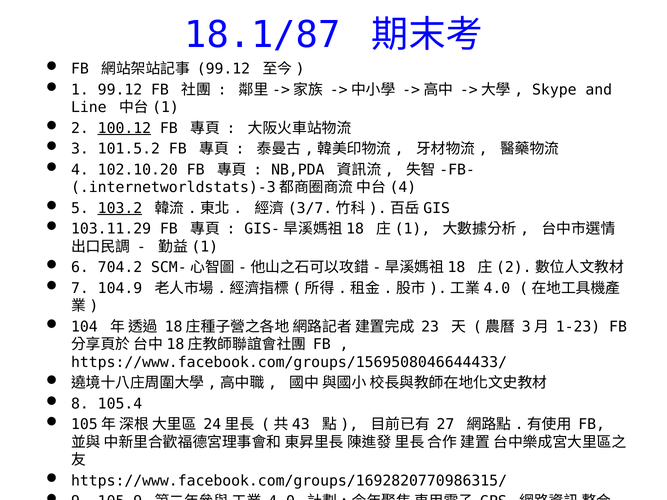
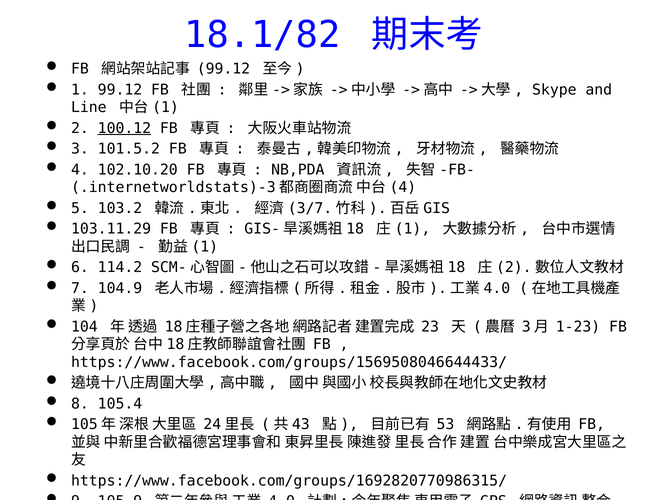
18.1/87: 18.1/87 -> 18.1/82 (262, 35)
103.2 underline: present -> none (120, 208)
704.2: 704.2 -> 114.2 (120, 268)
27: 27 -> 53 (445, 425)
